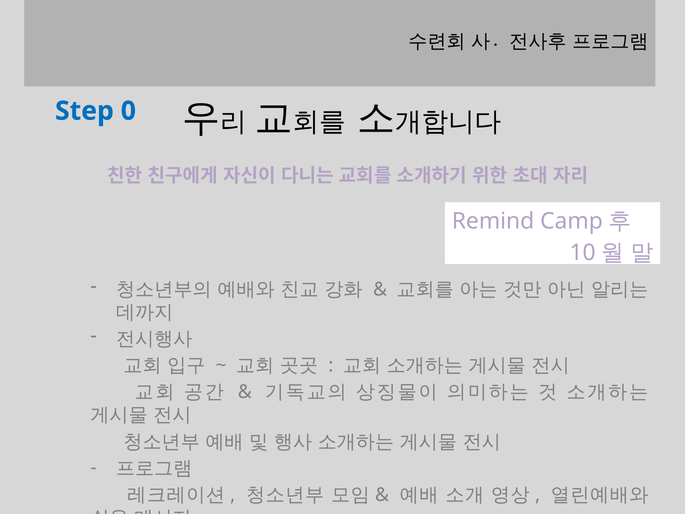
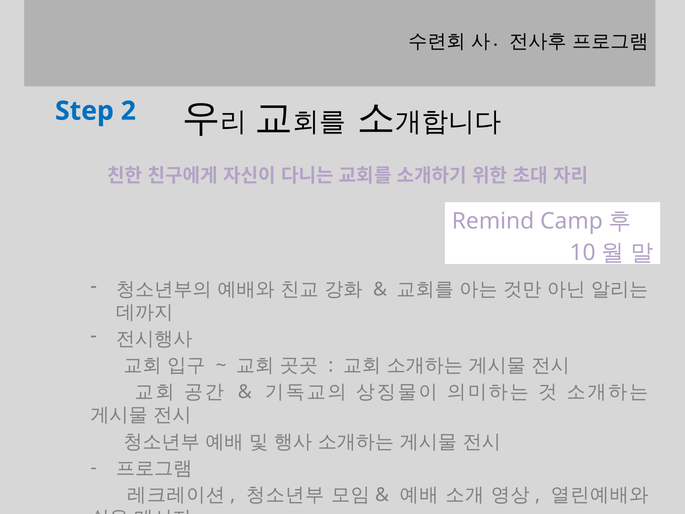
0: 0 -> 2 (128, 111)
